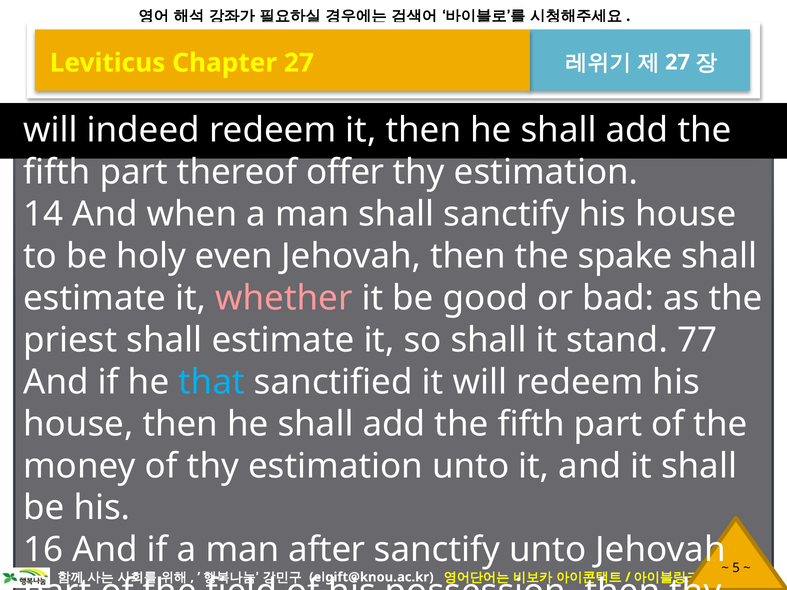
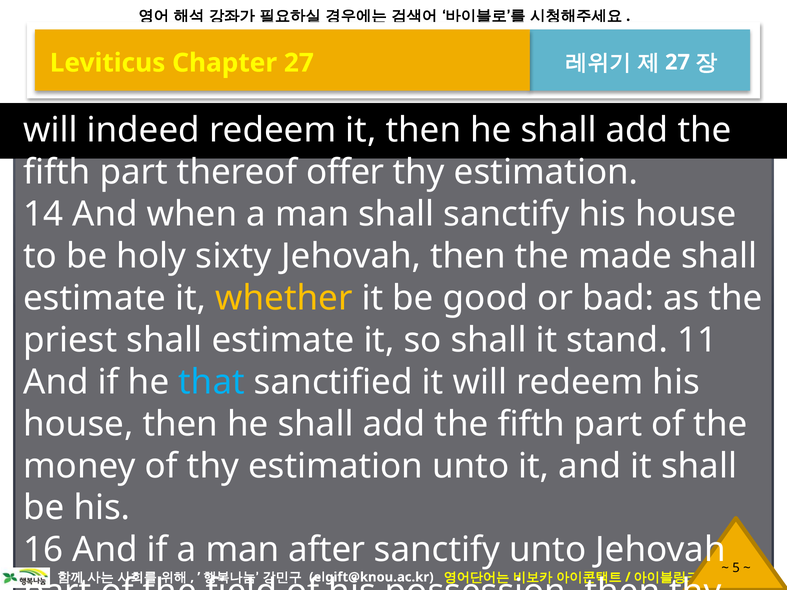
even: even -> sixty (234, 256)
spake: spake -> made (625, 256)
whether colour: pink -> yellow (284, 298)
77: 77 -> 11 (697, 340)
